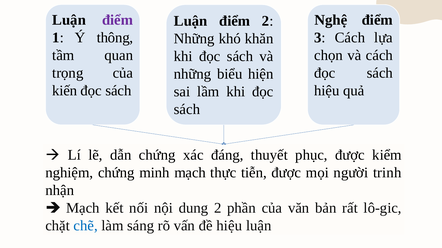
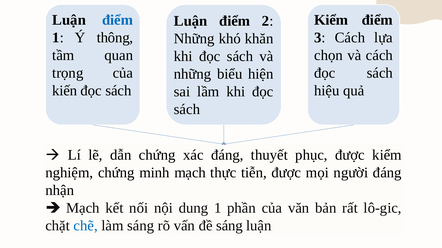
Nghệ: Nghệ -> Kiểm (331, 20)
điểm colour: purple -> blue (118, 20)
người trinh: trinh -> đáng (387, 173)
dung 2: 2 -> 1 (218, 209)
đề hiệu: hiệu -> sáng (229, 226)
